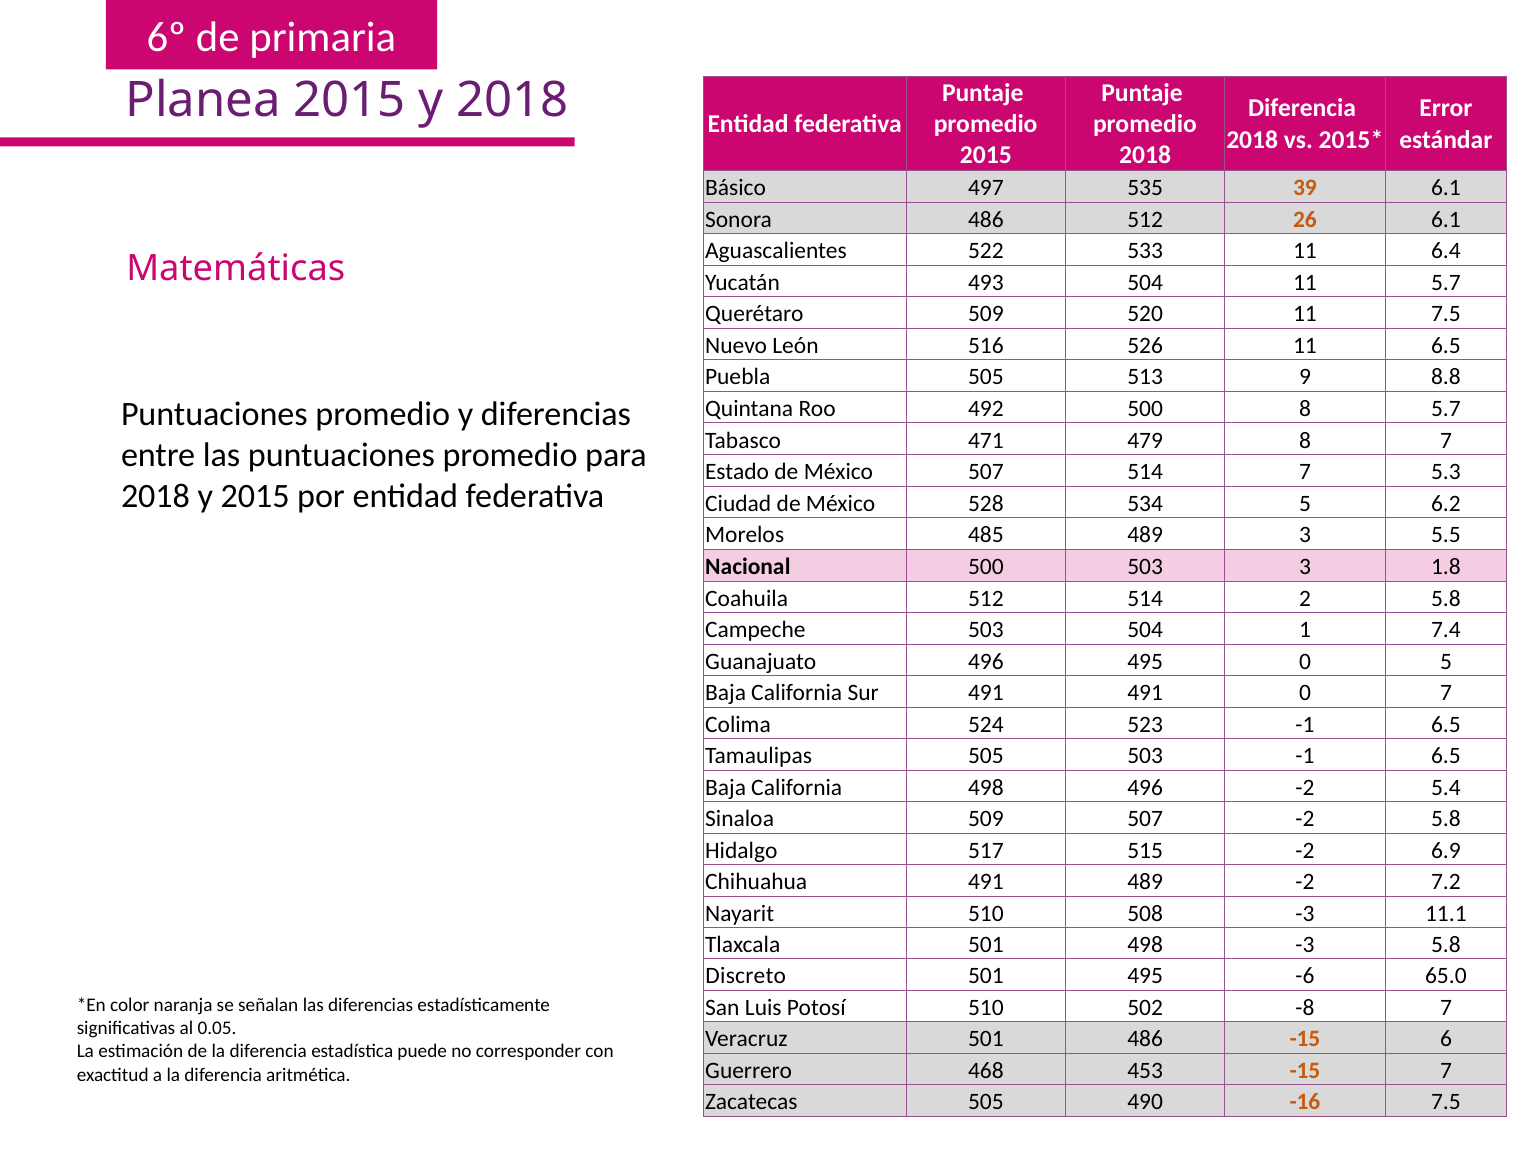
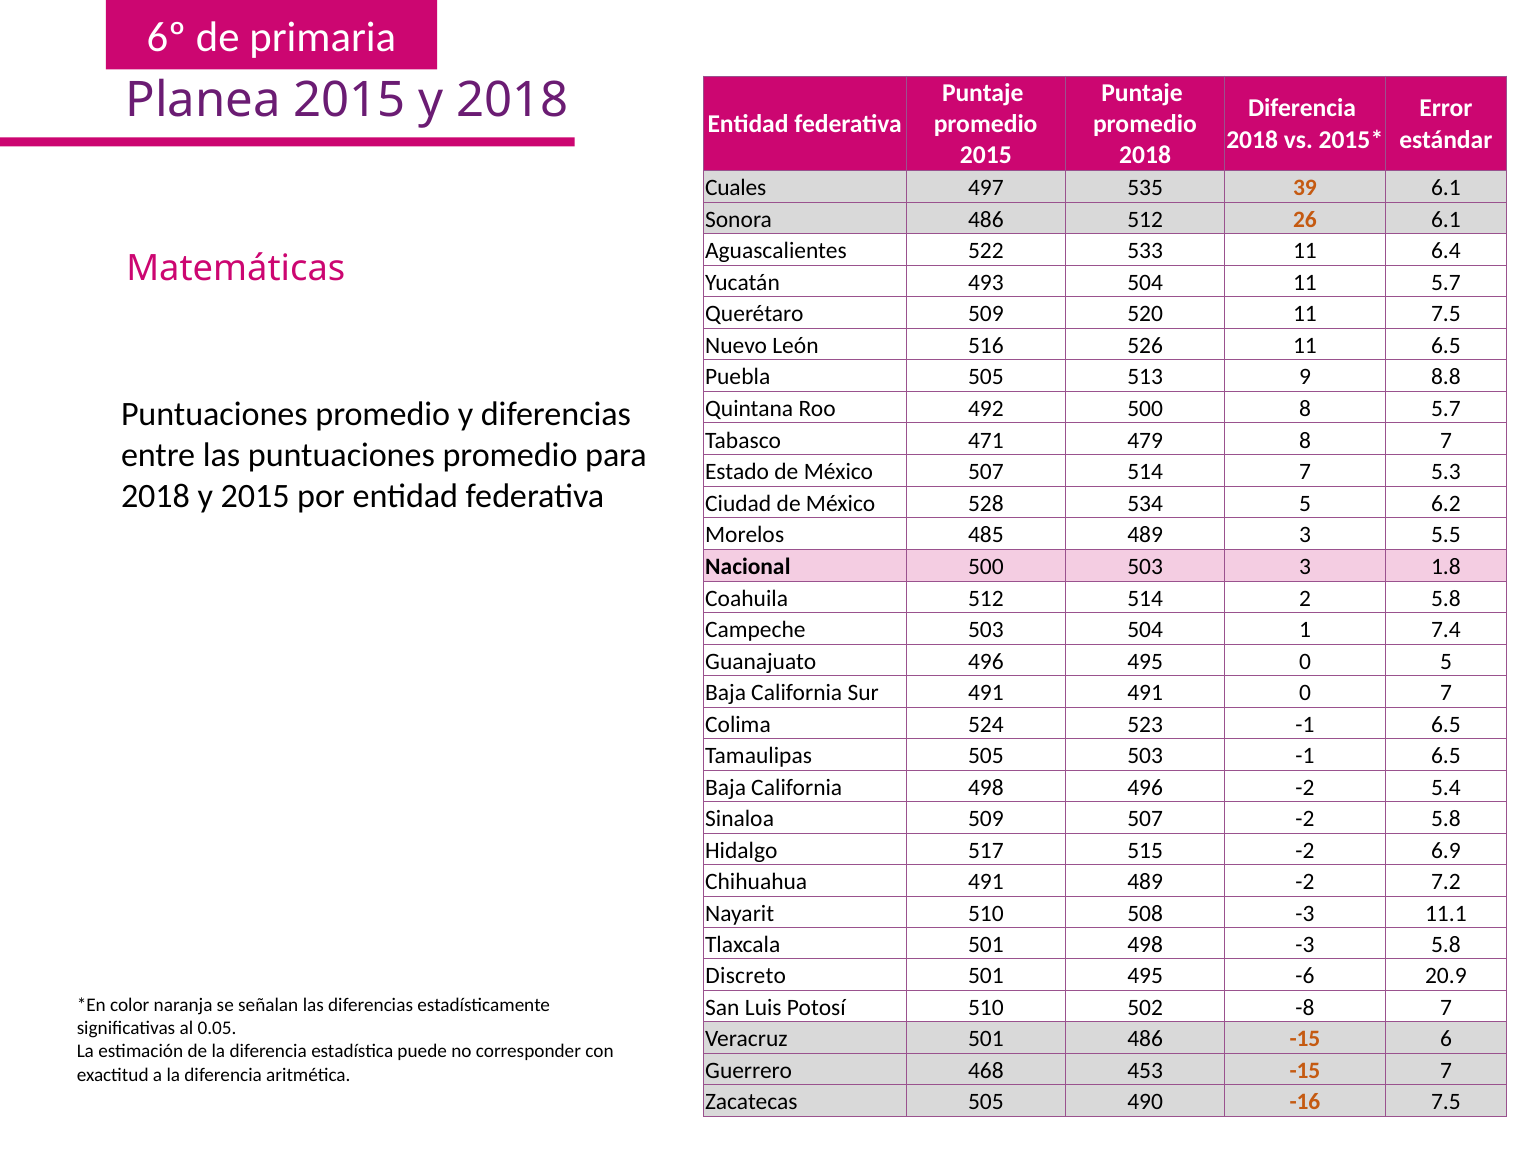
Básico: Básico -> Cuales (736, 188)
65.0: 65.0 -> 20.9 (1446, 976)
